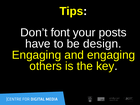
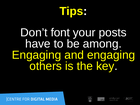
design: design -> among (102, 44)
